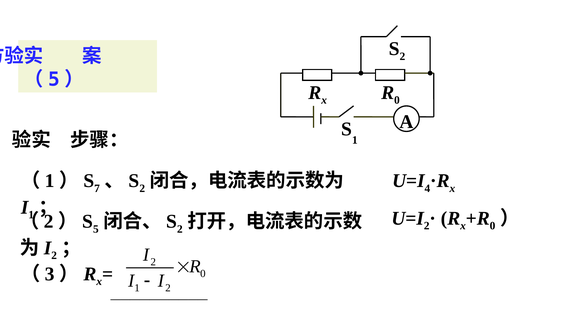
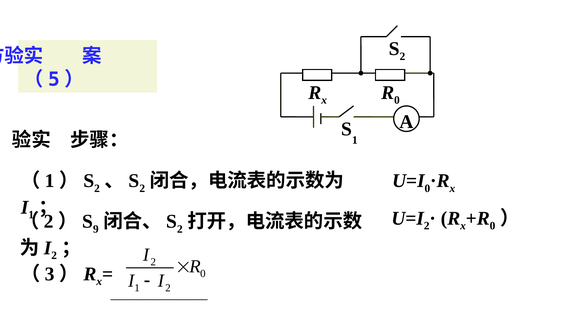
7: 7 -> 2 (97, 188)
4: 4 -> 0 (427, 188)
5: 5 -> 9 (96, 229)
